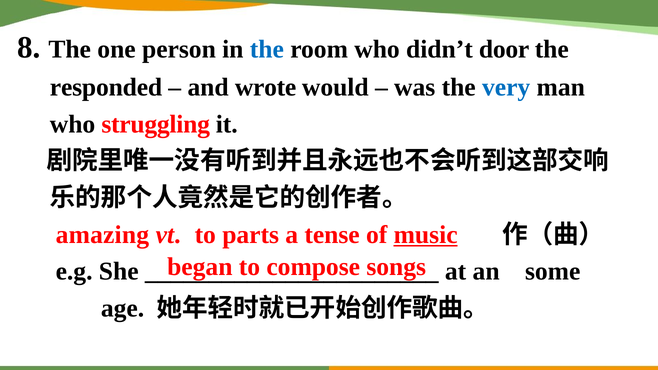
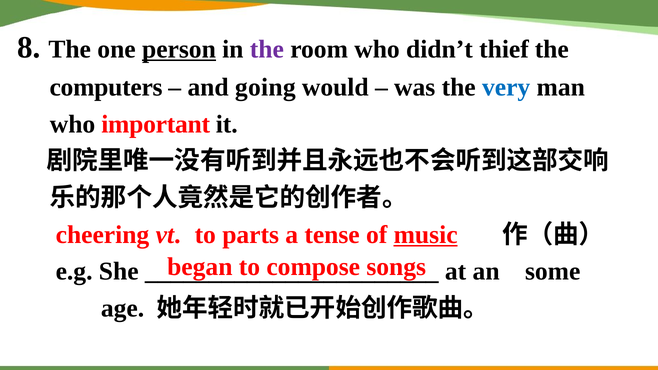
person underline: none -> present (179, 49)
the colour: blue -> purple (267, 49)
door: door -> thief (504, 49)
responded: responded -> computers (106, 87)
wrote: wrote -> going (265, 87)
struggling: struggling -> important (156, 124)
amazing: amazing -> cheering (102, 235)
